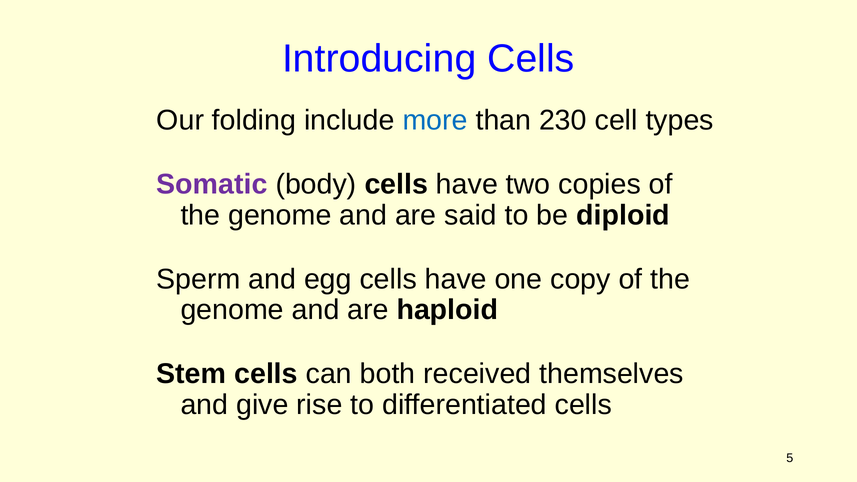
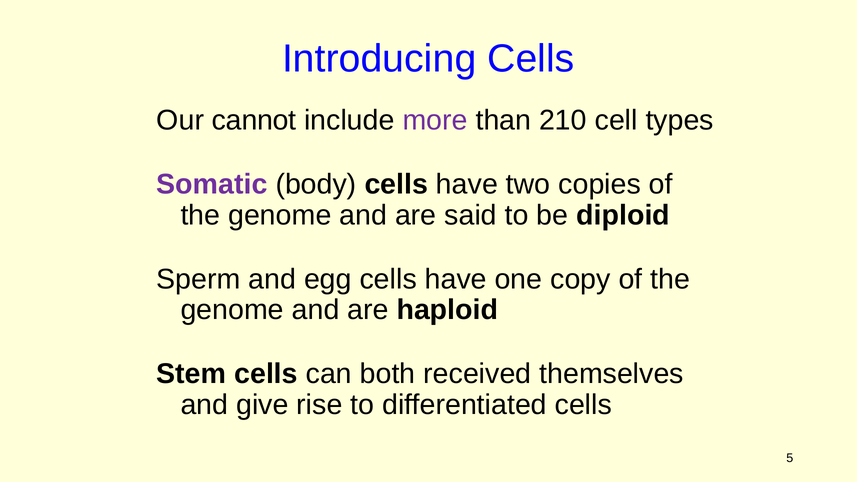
folding: folding -> cannot (254, 120)
more colour: blue -> purple (435, 120)
230: 230 -> 210 (563, 120)
